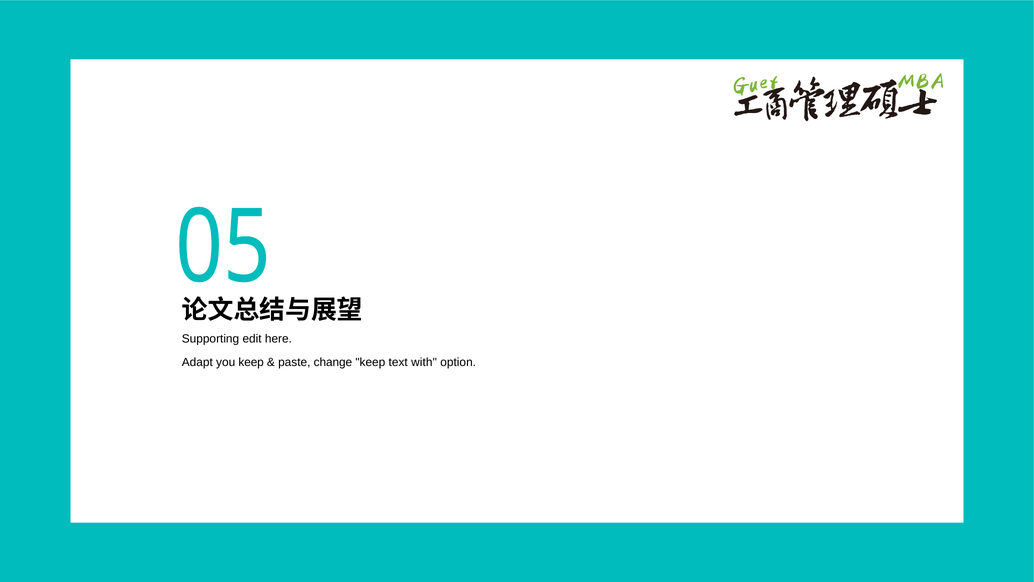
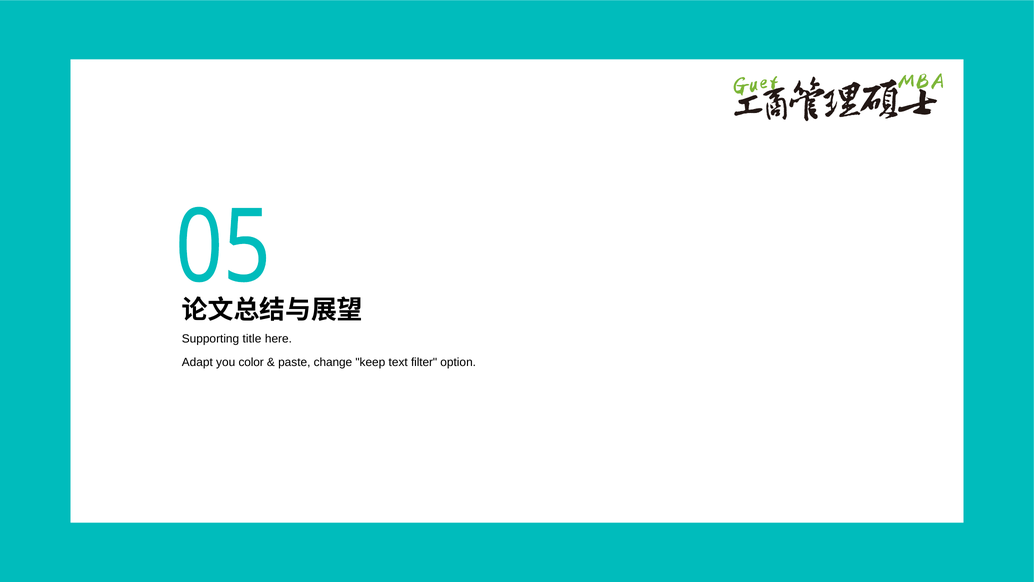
edit: edit -> title (252, 338)
you keep: keep -> color (251, 362)
with: with -> filter (424, 362)
